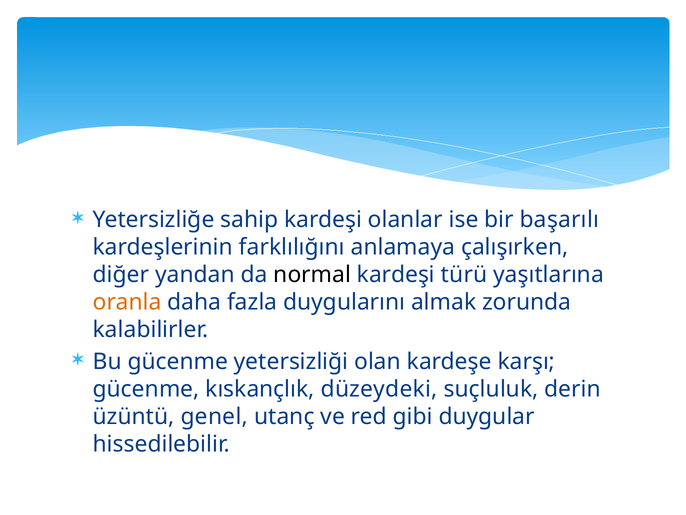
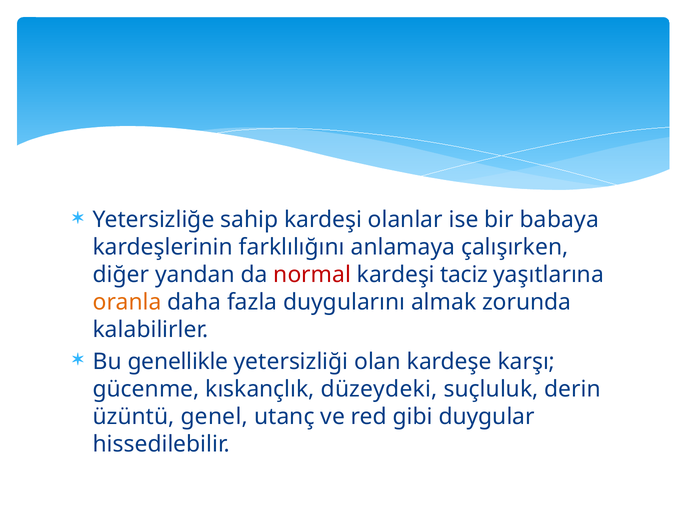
başarılı: başarılı -> babaya (559, 219)
normal colour: black -> red (312, 274)
türü: türü -> taciz (464, 274)
Bu gücenme: gücenme -> genellikle (178, 361)
